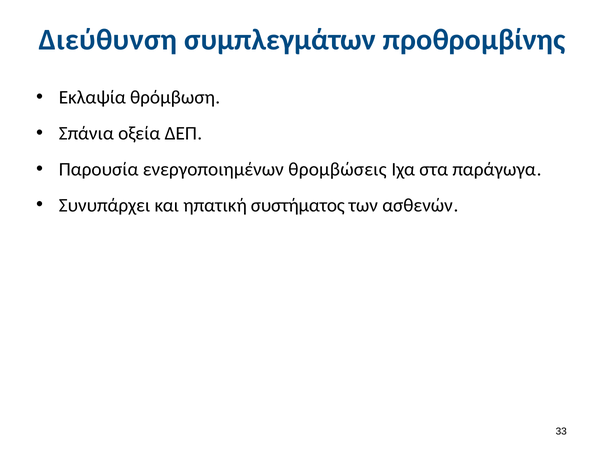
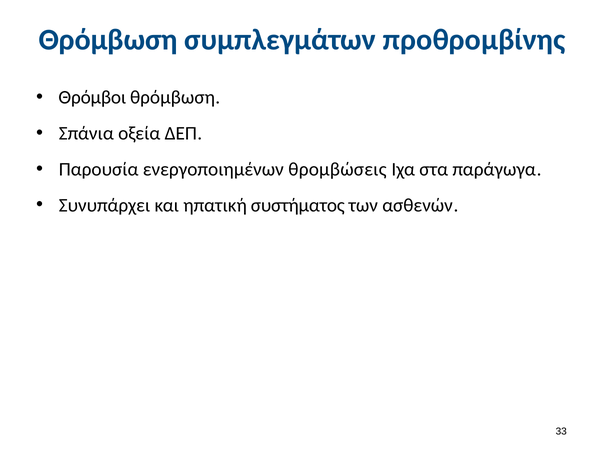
Διεύθυνση: Διεύθυνση -> Θρόμβωση (108, 40)
Εκλαψία: Εκλαψία -> Θρόμβοι (92, 98)
